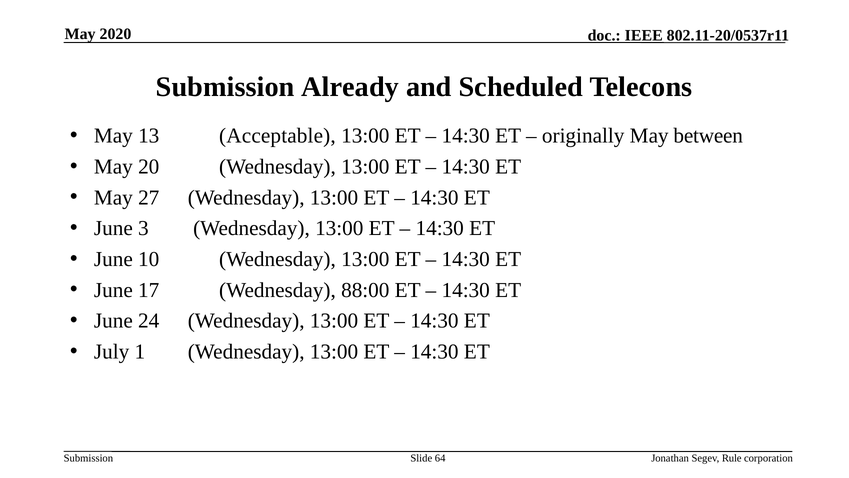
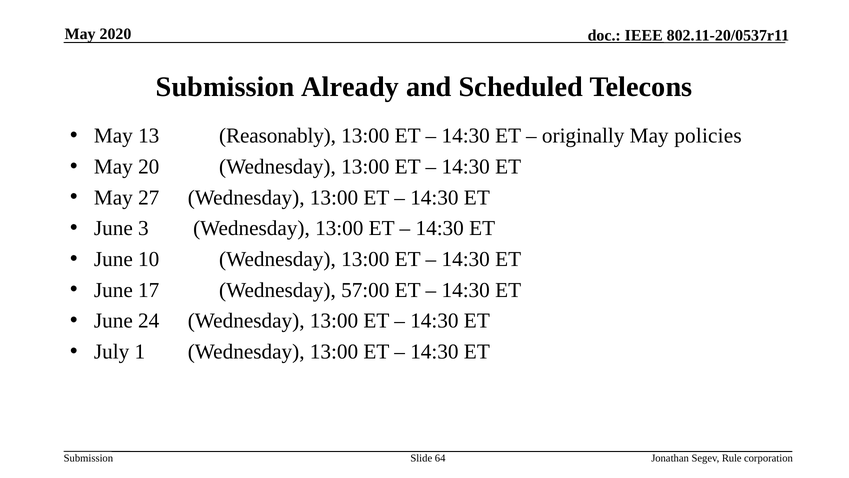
Acceptable: Acceptable -> Reasonably (278, 136)
between: between -> policies (708, 136)
88:00: 88:00 -> 57:00 (365, 290)
